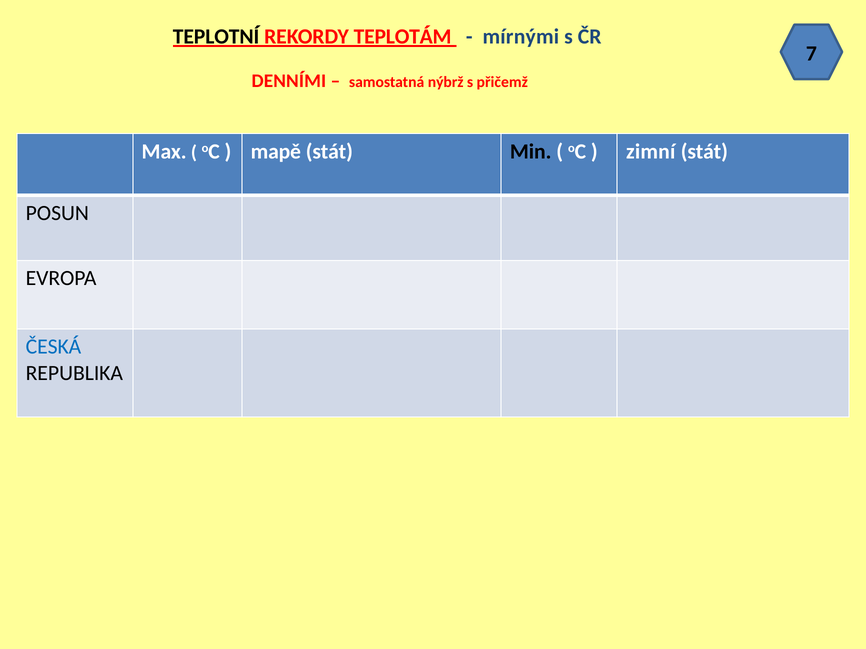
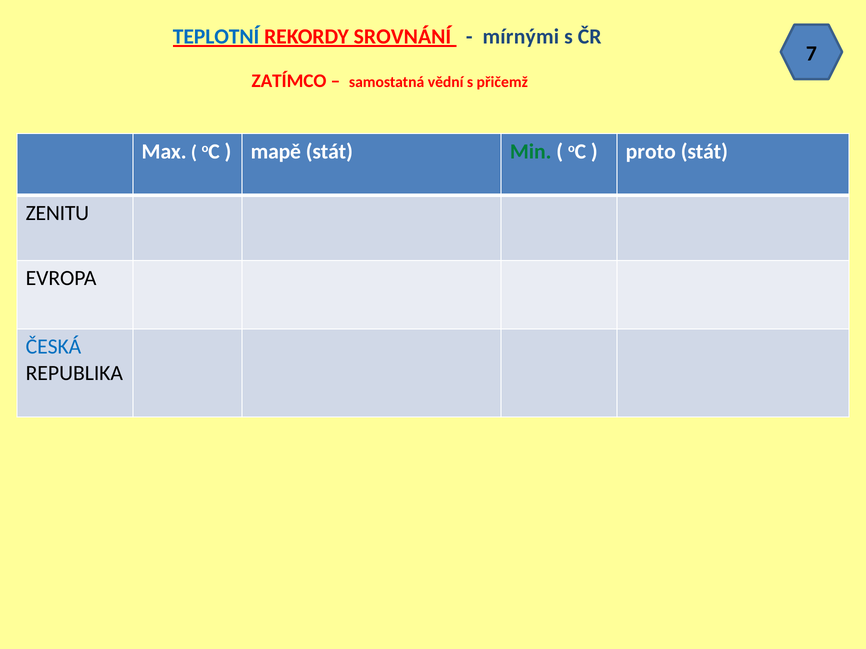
TEPLOTNÍ colour: black -> blue (216, 37)
TEPLOTÁM: TEPLOTÁM -> SROVNÁNÍ (402, 37)
DENNÍMI: DENNÍMI -> ZATÍMCO (289, 81)
nýbrž: nýbrž -> vědní (446, 82)
Min colour: black -> green (531, 152)
zimní: zimní -> proto (651, 152)
POSUN: POSUN -> ZENITU (57, 213)
